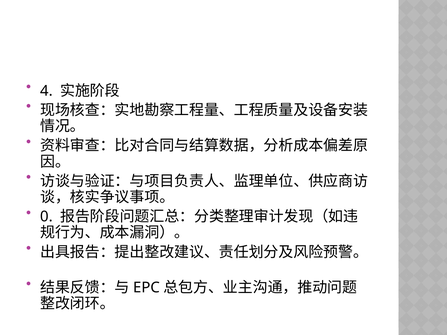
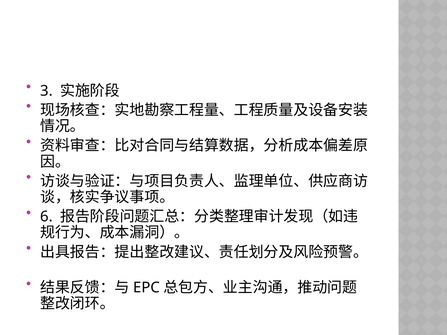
4: 4 -> 3 (46, 91)
0: 0 -> 6 (46, 217)
